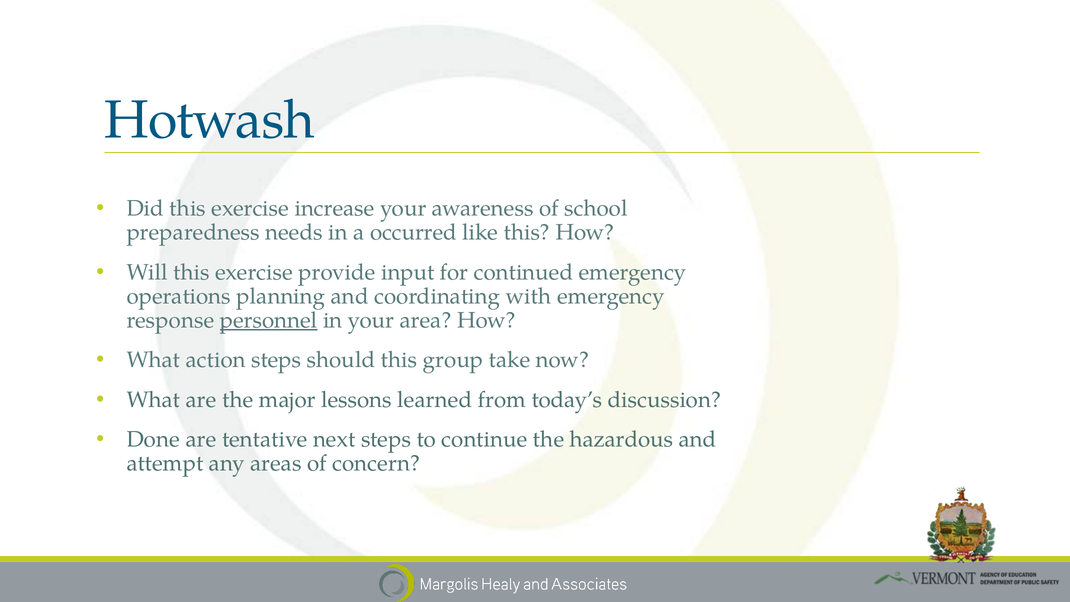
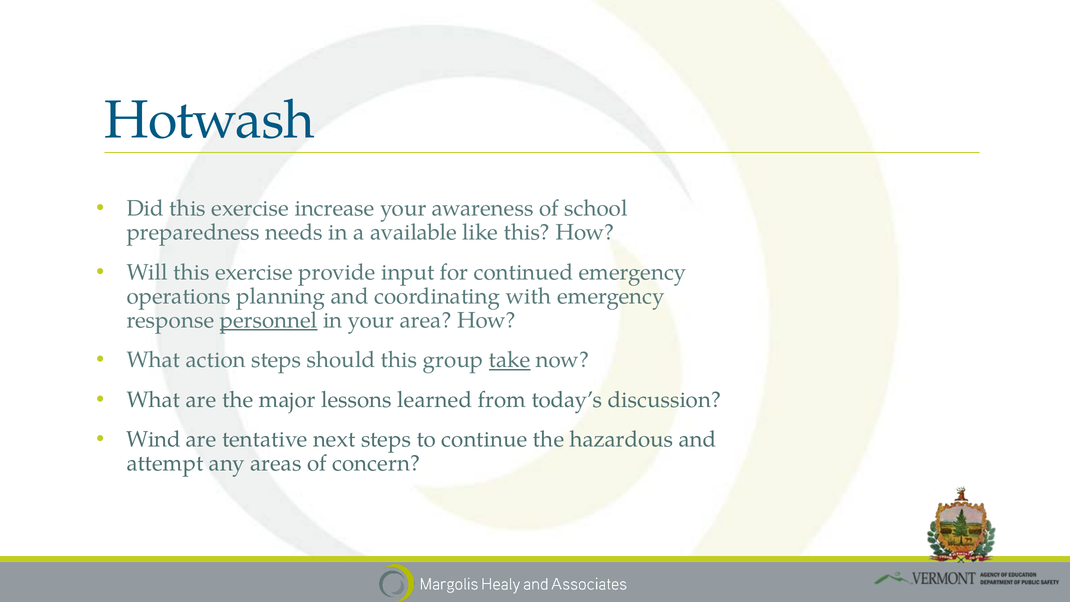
occurred: occurred -> available (413, 232)
take underline: none -> present (510, 360)
Done: Done -> Wind (153, 439)
